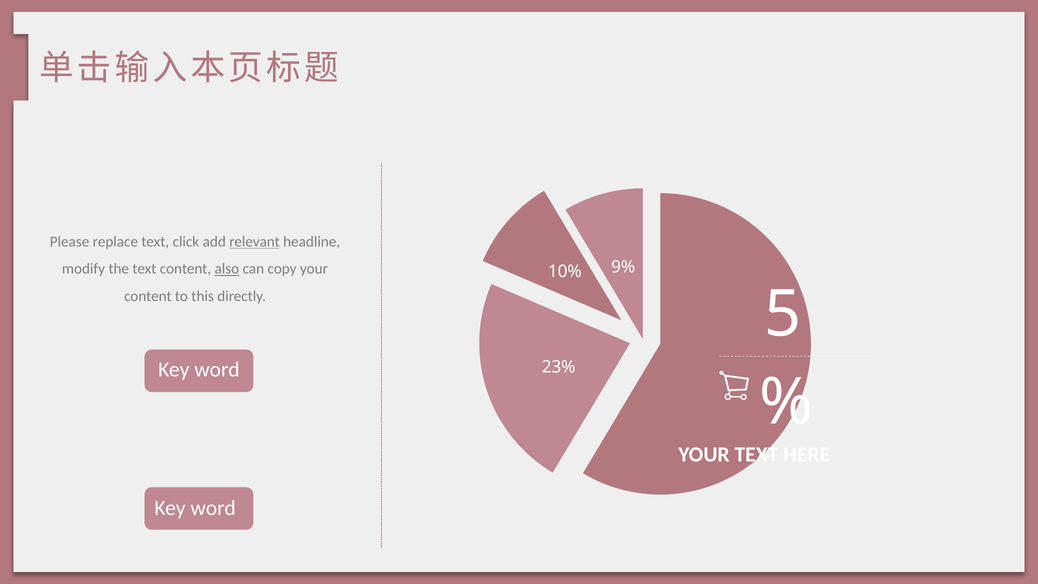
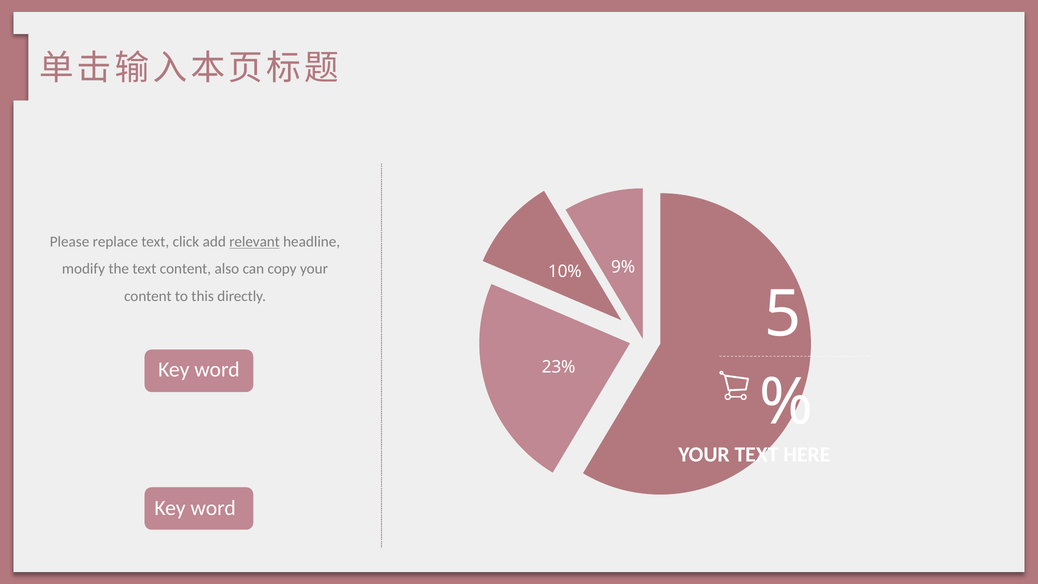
also underline: present -> none (227, 269)
